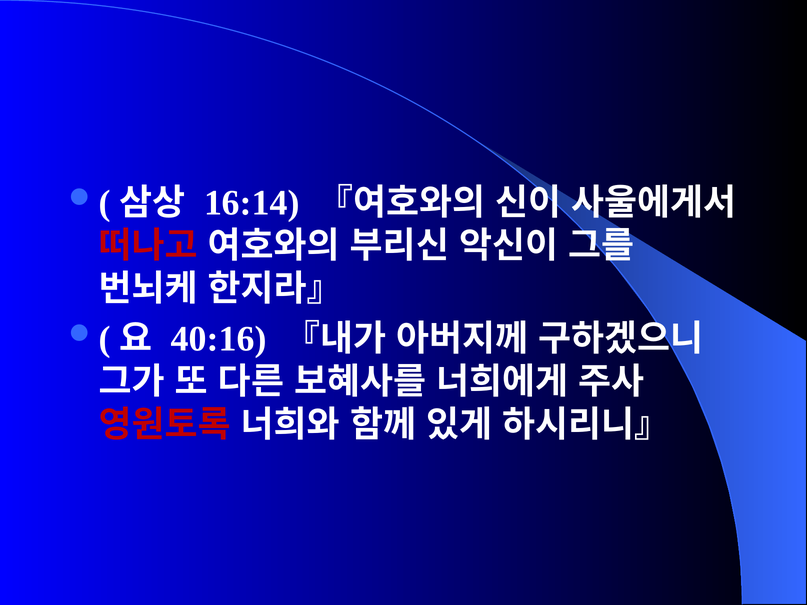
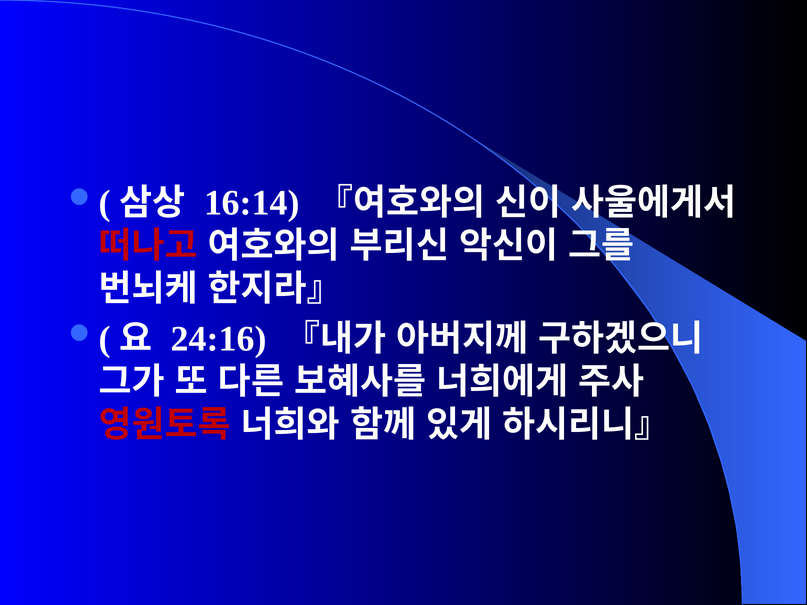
40:16: 40:16 -> 24:16 (219, 339)
